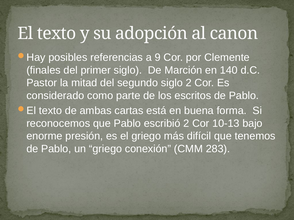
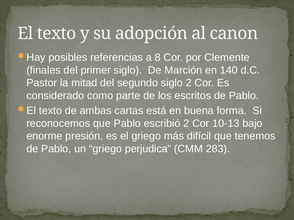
9: 9 -> 8 (158, 58)
conexión: conexión -> perjudica (148, 149)
